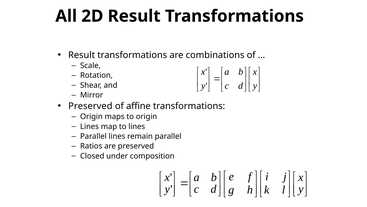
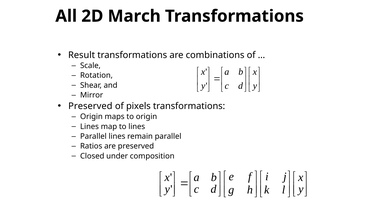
2D Result: Result -> March (134, 16)
affine: affine -> pixels (138, 106)
